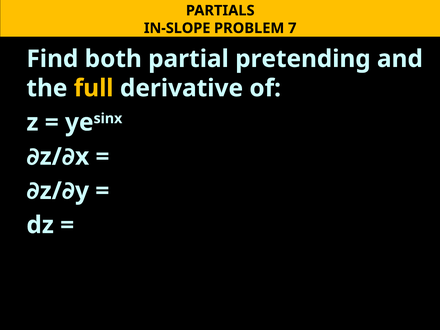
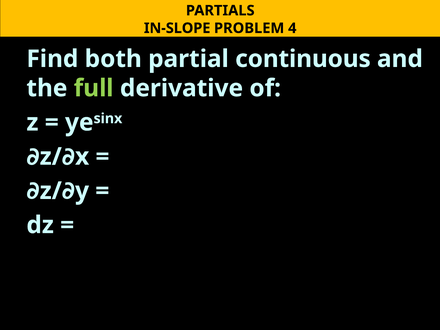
7: 7 -> 4 (292, 28)
pretending: pretending -> continuous (303, 59)
full colour: yellow -> light green (94, 88)
